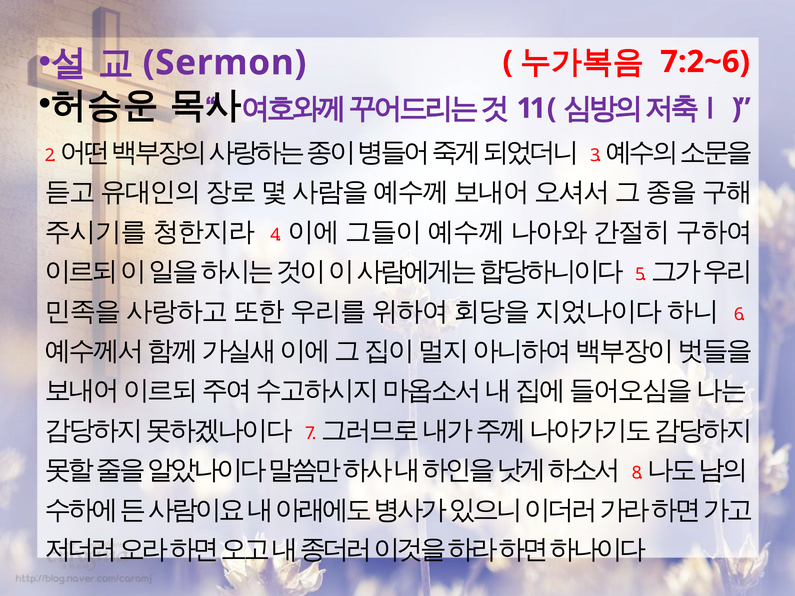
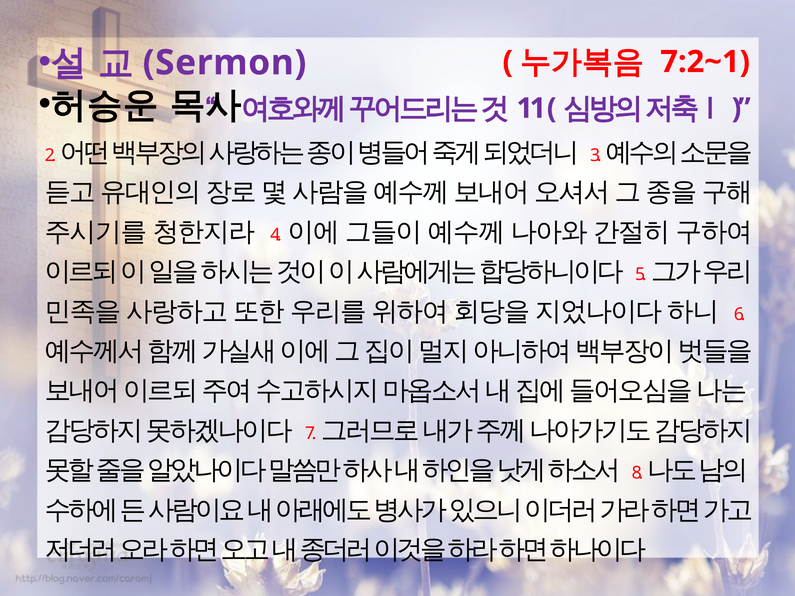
7:2~6: 7:2~6 -> 7:2~1 (705, 62)
